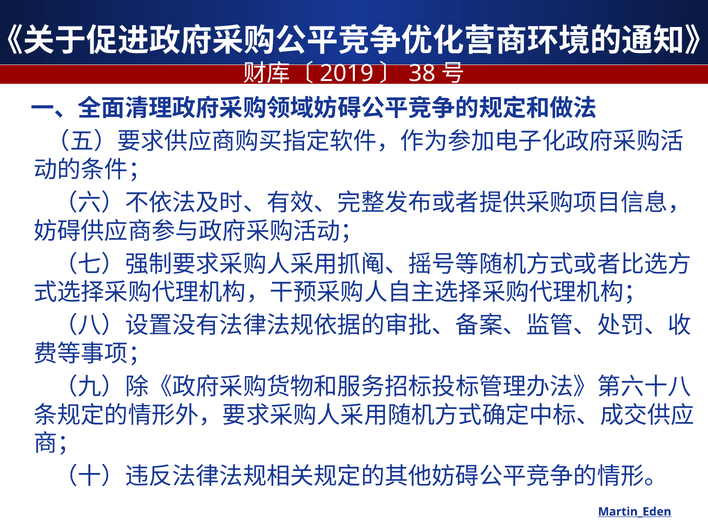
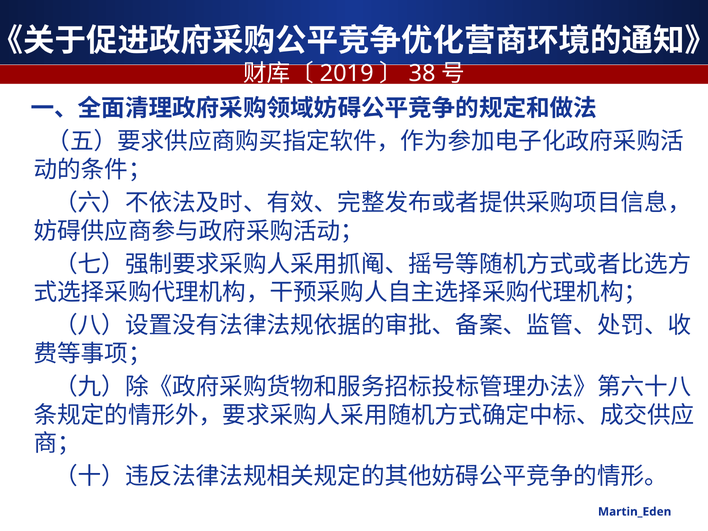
Martin_Eden underline: present -> none (635, 512)
